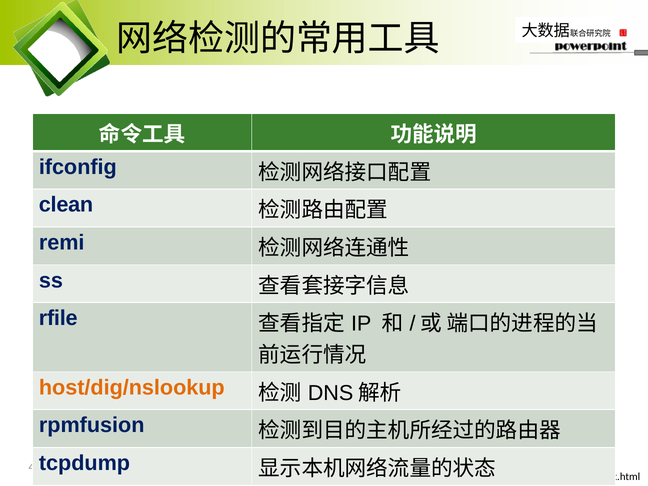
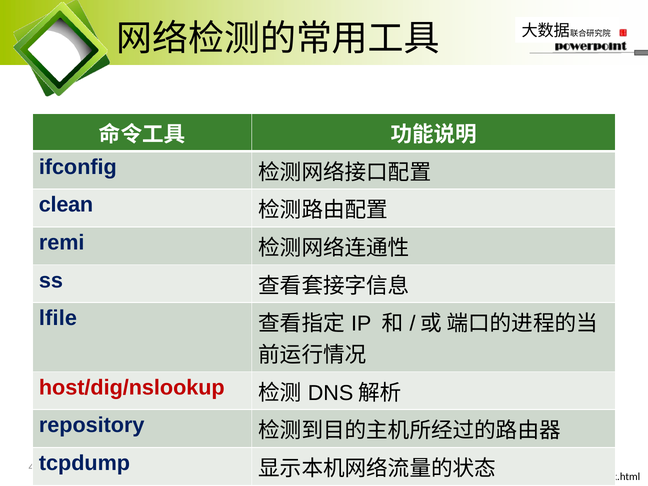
rfile: rfile -> lfile (58, 318)
host/dig/nslookup colour: orange -> red (132, 387)
rpmfusion: rpmfusion -> repository (92, 425)
